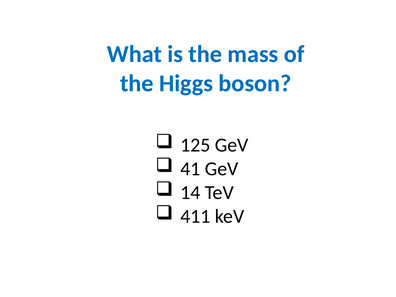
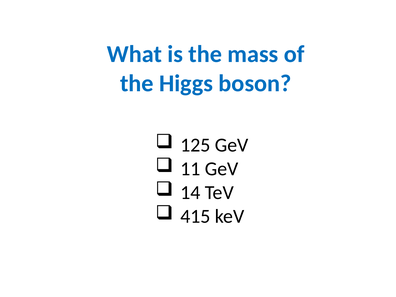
41: 41 -> 11 (190, 169)
411: 411 -> 415 (195, 216)
